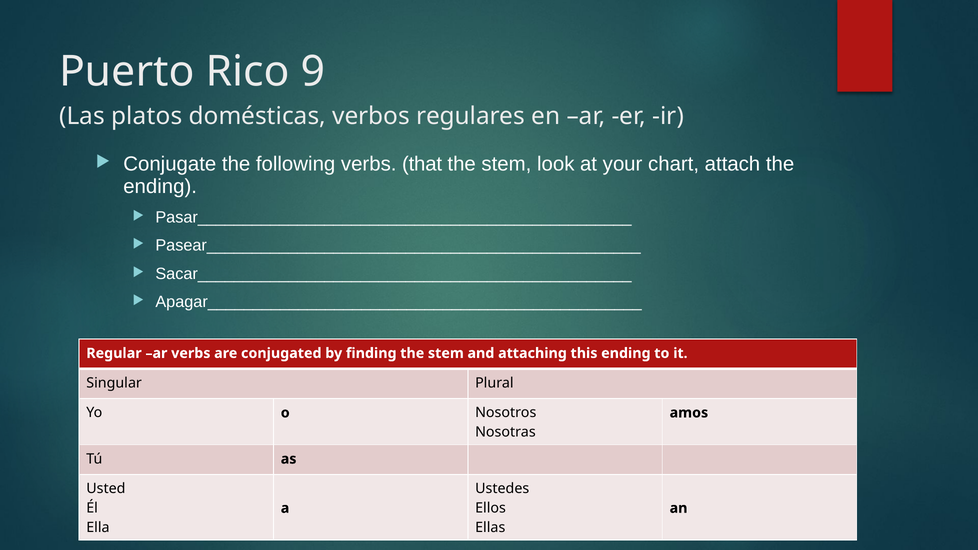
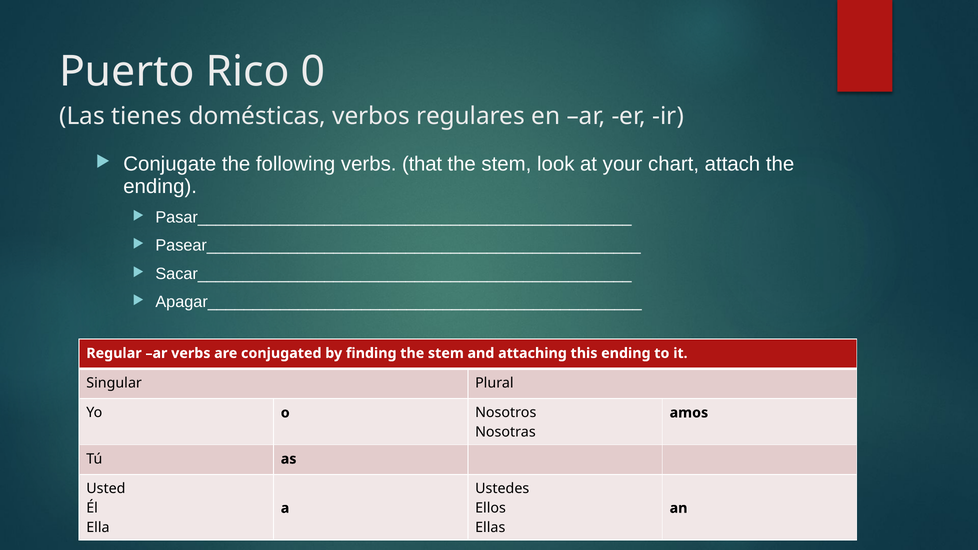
9: 9 -> 0 (313, 72)
platos: platos -> tienes (147, 116)
